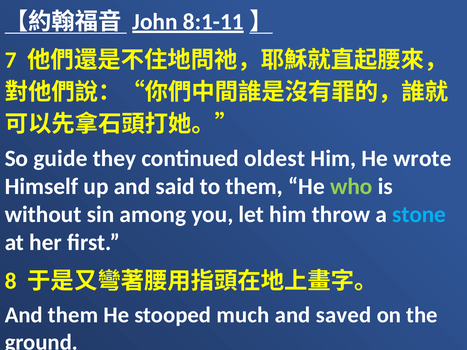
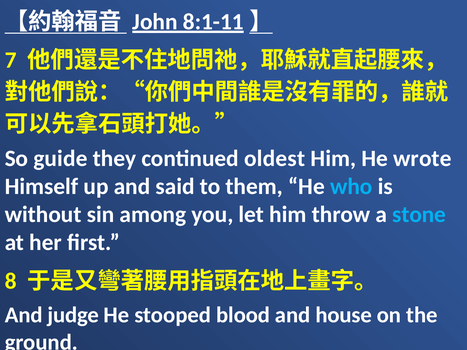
who colour: light green -> light blue (351, 187)
And them: them -> judge (73, 315)
much: much -> blood (243, 315)
saved: saved -> house (344, 315)
